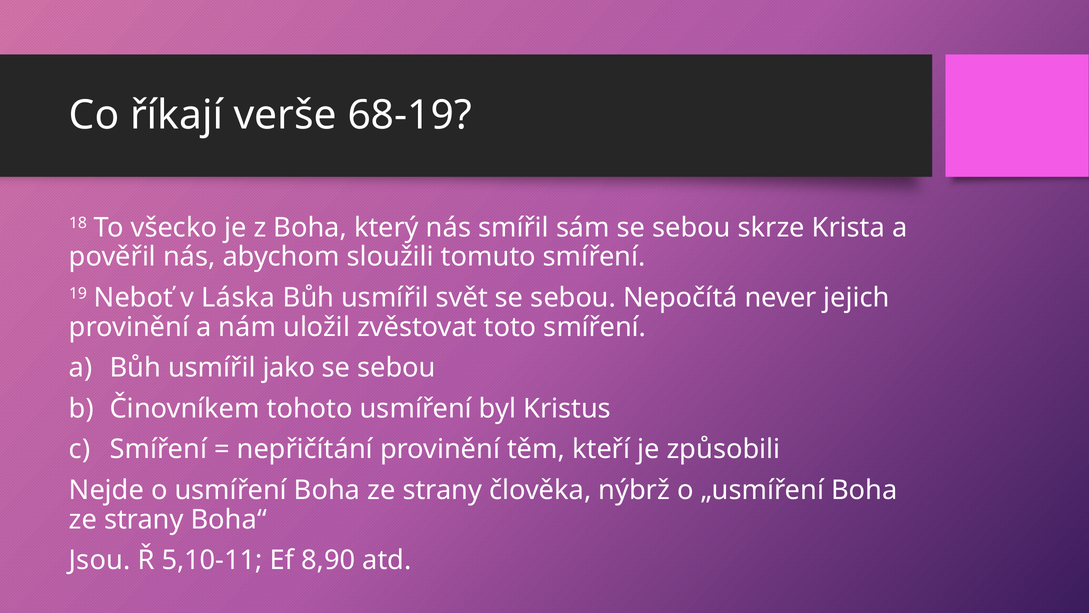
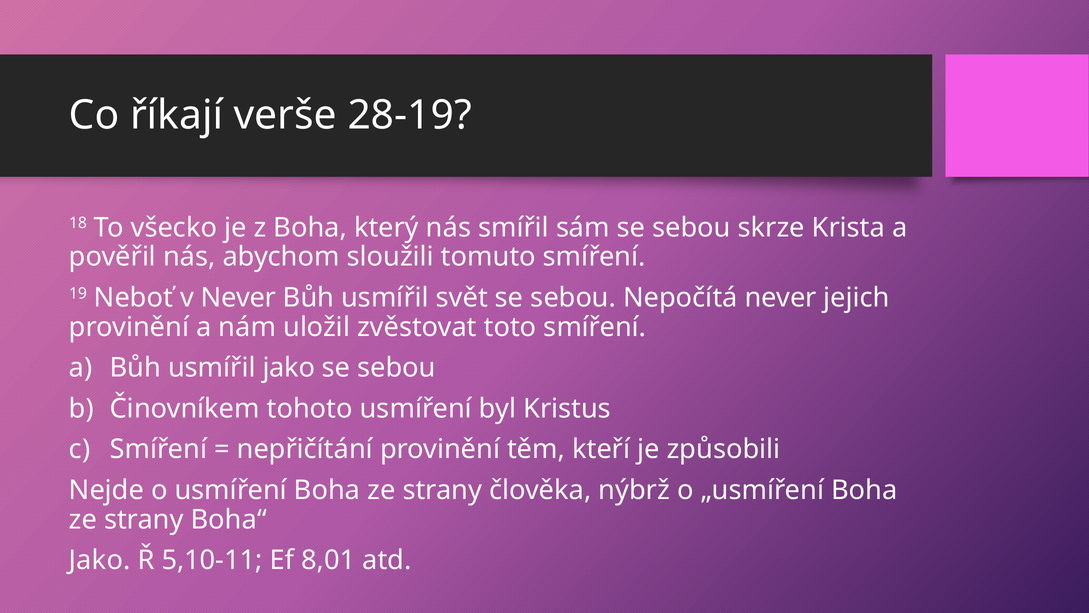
68-19: 68-19 -> 28-19 (410, 115)
v Láska: Láska -> Never (238, 297)
Jsou: Jsou -> Jako (100, 560)
8,90: 8,90 -> 8,01 (328, 560)
